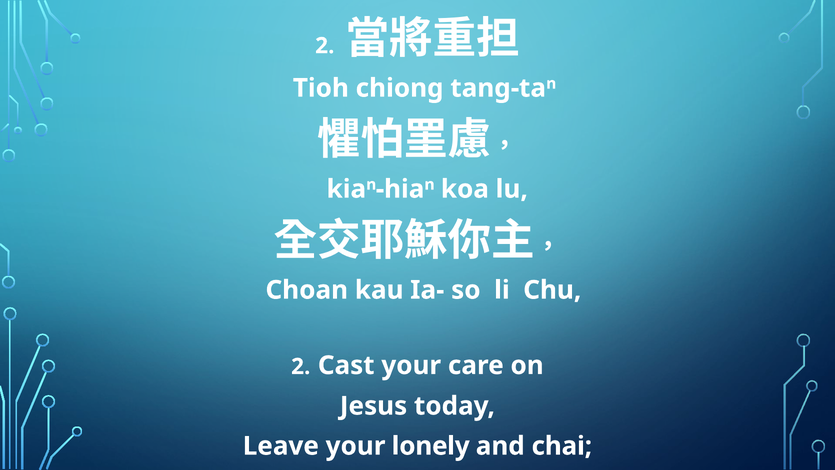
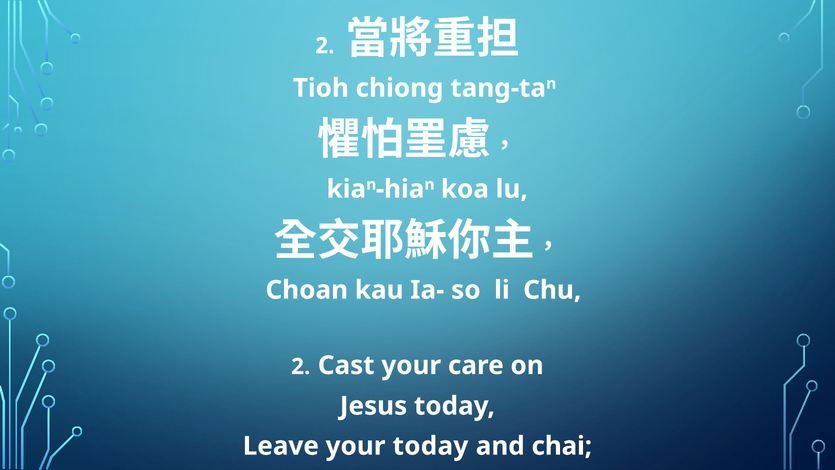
your lonely: lonely -> today (430, 446)
